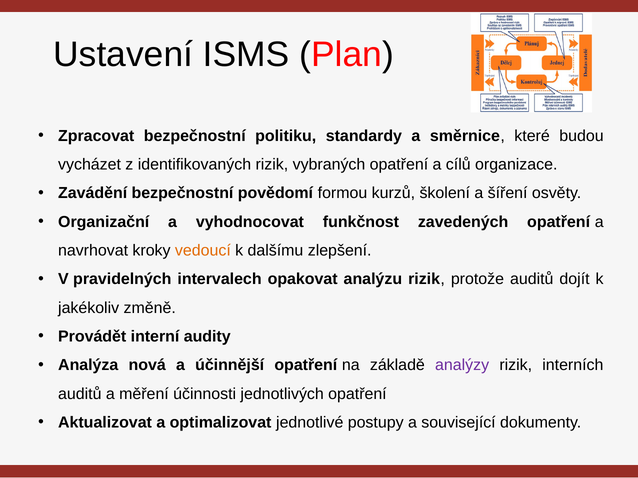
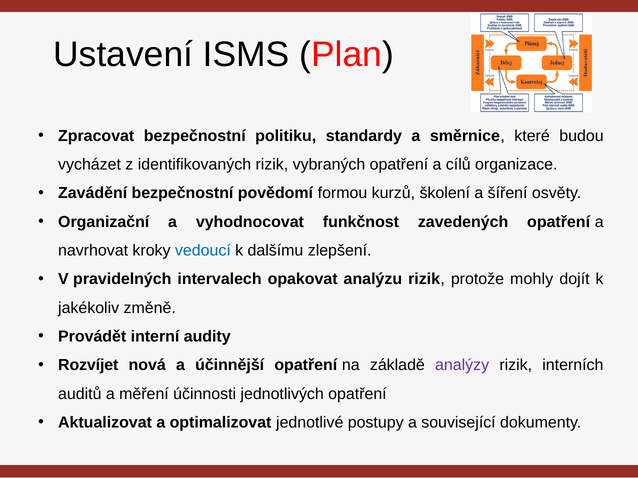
vedoucí colour: orange -> blue (203, 251)
protože auditů: auditů -> mohly (532, 279)
Analýza: Analýza -> Rozvíjet (88, 366)
